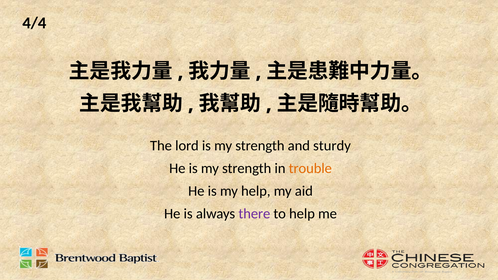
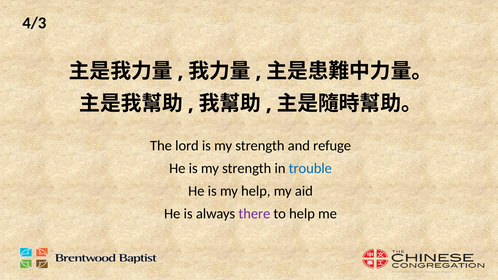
4/4: 4/4 -> 4/3 (34, 23)
sturdy: sturdy -> refuge (332, 146)
trouble colour: orange -> blue (310, 169)
